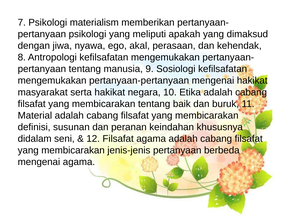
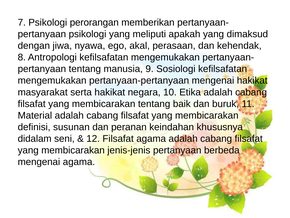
materialism: materialism -> perorangan (94, 22)
